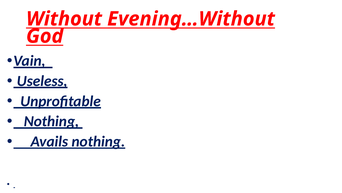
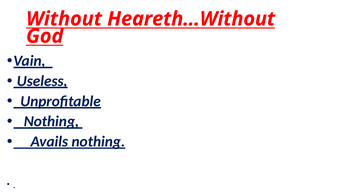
Evening…Without: Evening…Without -> Heareth…Without (191, 19)
